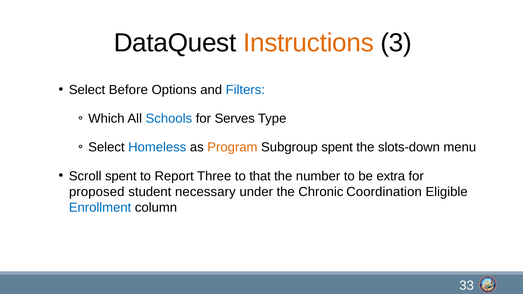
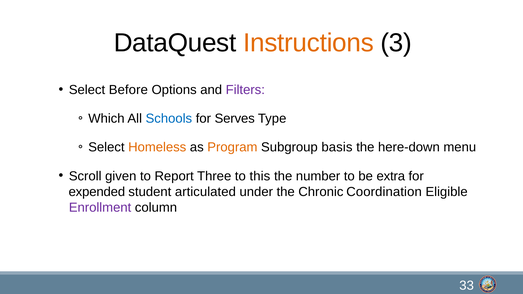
Filters colour: blue -> purple (245, 90)
Homeless colour: blue -> orange (157, 147)
Subgroup spent: spent -> basis (337, 147)
slots-down: slots-down -> here-down (409, 147)
Scroll spent: spent -> given (121, 176)
that: that -> this (260, 176)
proposed: proposed -> expended (97, 192)
necessary: necessary -> articulated (205, 192)
Enrollment colour: blue -> purple (100, 208)
